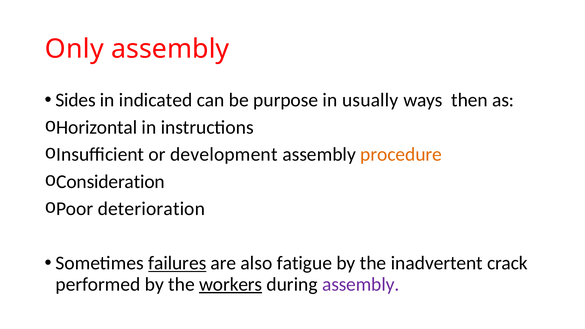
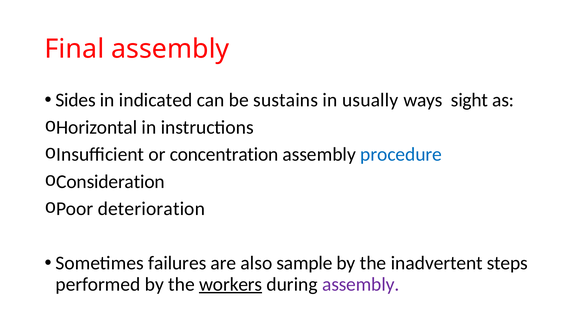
Only: Only -> Final (74, 49)
purpose: purpose -> sustains (286, 100)
then: then -> sight (470, 100)
development: development -> concentration (224, 155)
procedure colour: orange -> blue (401, 155)
failures underline: present -> none (177, 263)
fatigue: fatigue -> sample (304, 263)
crack: crack -> steps (507, 263)
